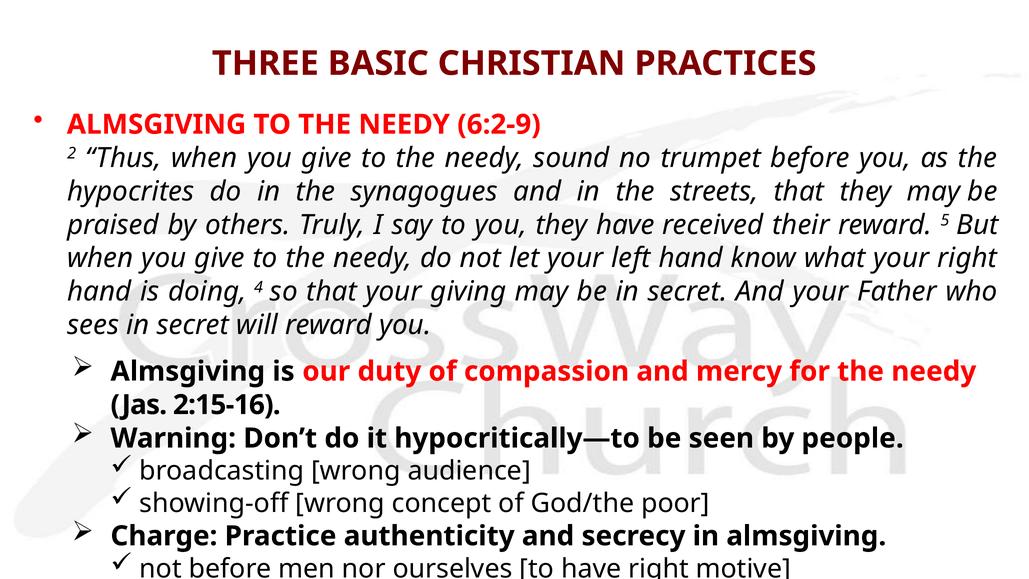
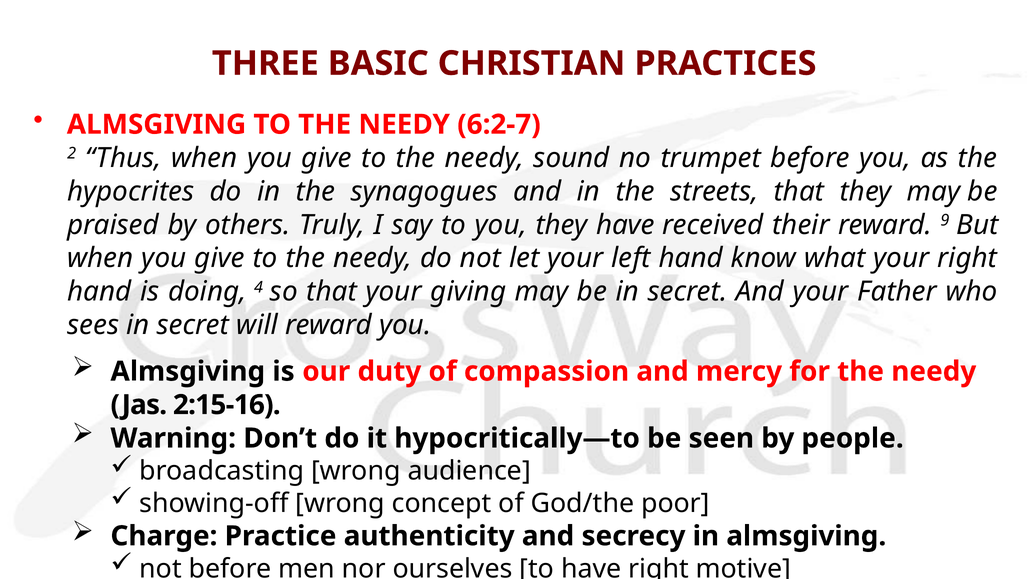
6:2-9: 6:2-9 -> 6:2-7 (499, 124)
5: 5 -> 9 (945, 220)
